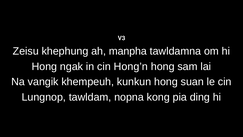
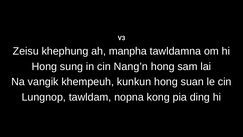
ngak: ngak -> sung (72, 66)
Hong’n: Hong’n -> Nang’n (131, 66)
